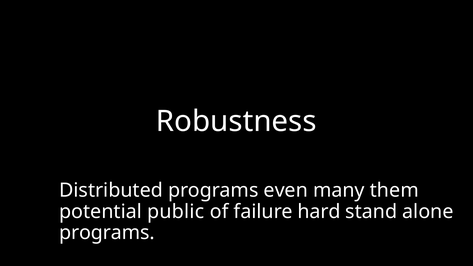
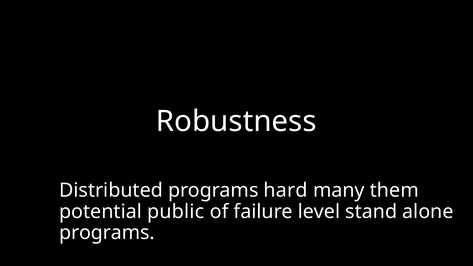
even: even -> hard (286, 190)
hard: hard -> level (319, 212)
